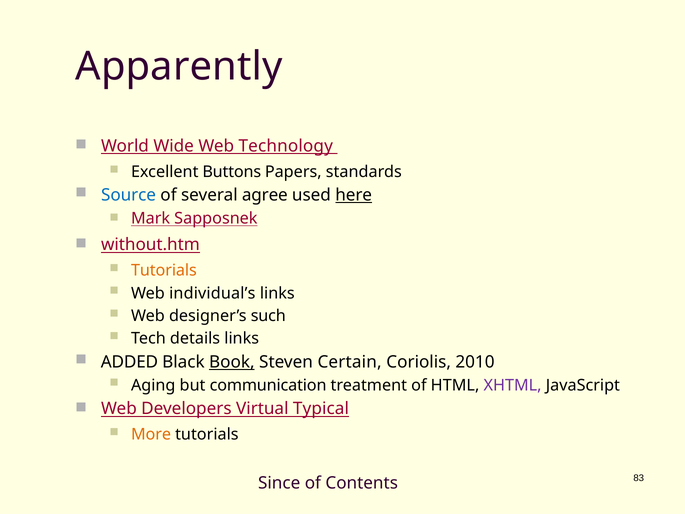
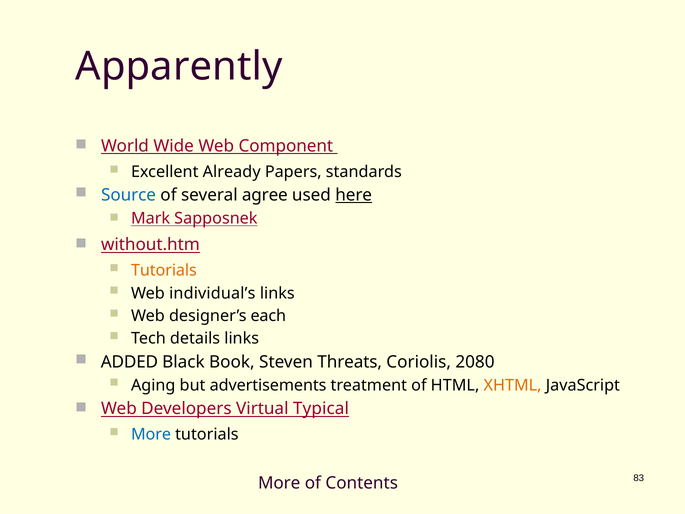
Technology: Technology -> Component (286, 146)
Buttons: Buttons -> Already (232, 172)
such: such -> each (268, 316)
Book underline: present -> none (232, 362)
Certain: Certain -> Threats (350, 362)
2010: 2010 -> 2080 (475, 362)
communication: communication -> advertisements (268, 385)
XHTML colour: purple -> orange (513, 385)
More colour: orange -> blue (151, 434)
Since: Since -> More (279, 483)
